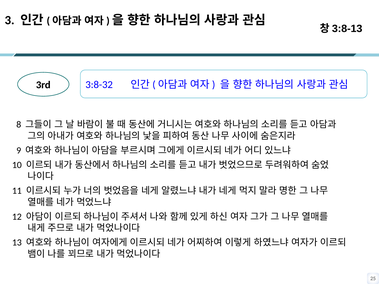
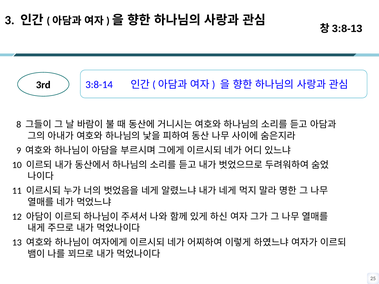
3:8-32: 3:8-32 -> 3:8-14 (99, 85)
